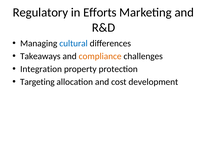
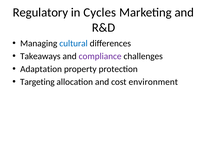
Efforts: Efforts -> Cycles (100, 12)
compliance colour: orange -> purple (100, 56)
Integration: Integration -> Adaptation (41, 69)
development: development -> environment (153, 82)
